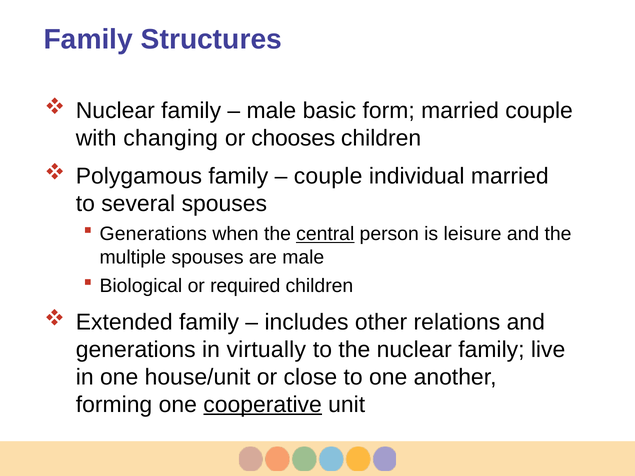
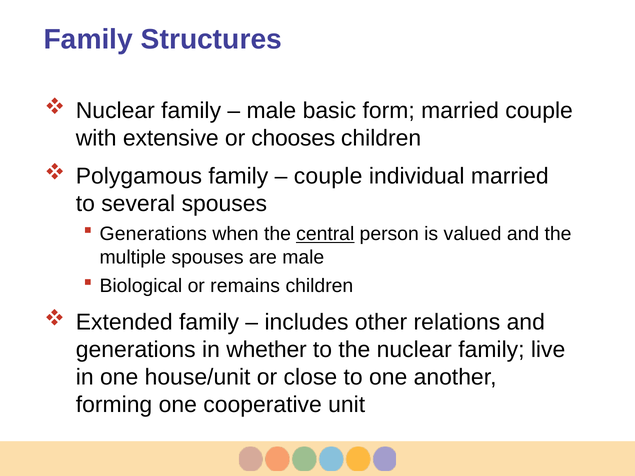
changing: changing -> extensive (171, 138)
leisure: leisure -> valued (472, 234)
required: required -> remains (245, 286)
virtually: virtually -> whether (266, 350)
cooperative underline: present -> none (263, 405)
